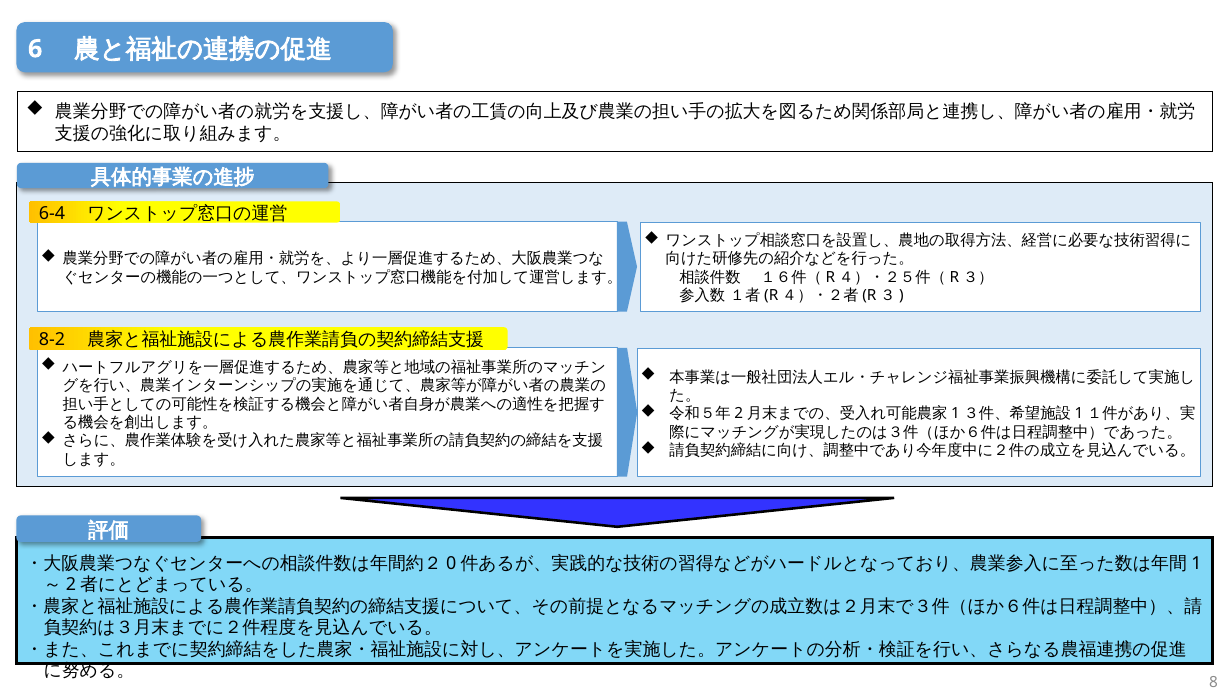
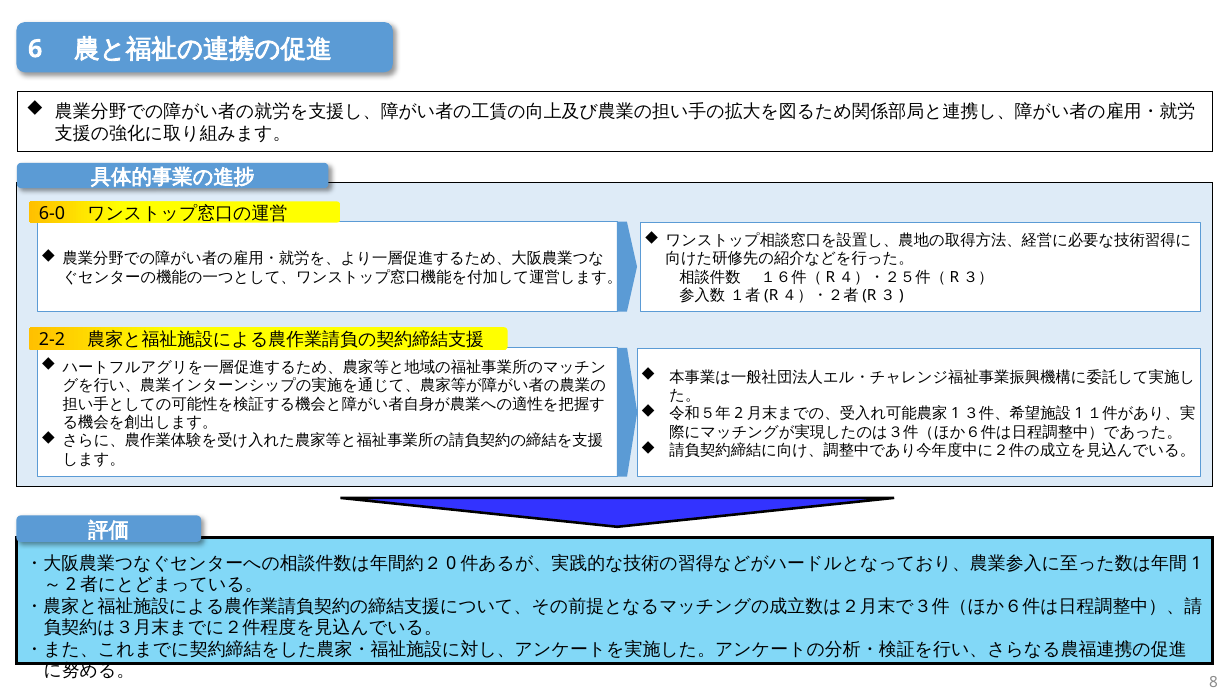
6-4: 6-4 -> 6-0 (52, 213)
8-2: 8-2 -> 2-2 (52, 340)
